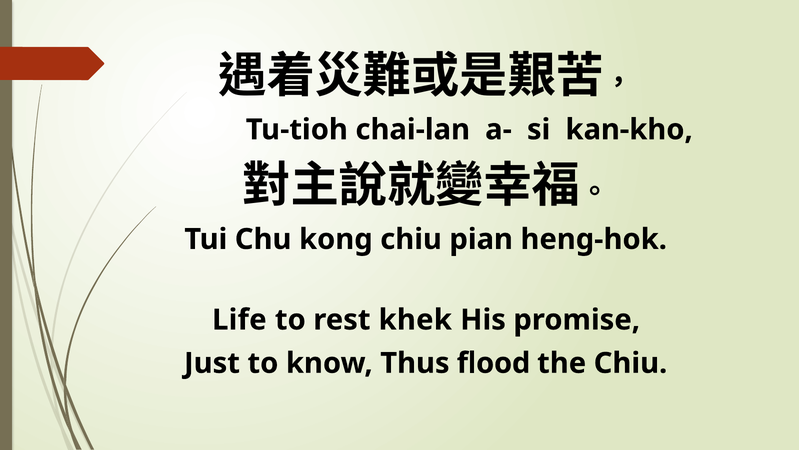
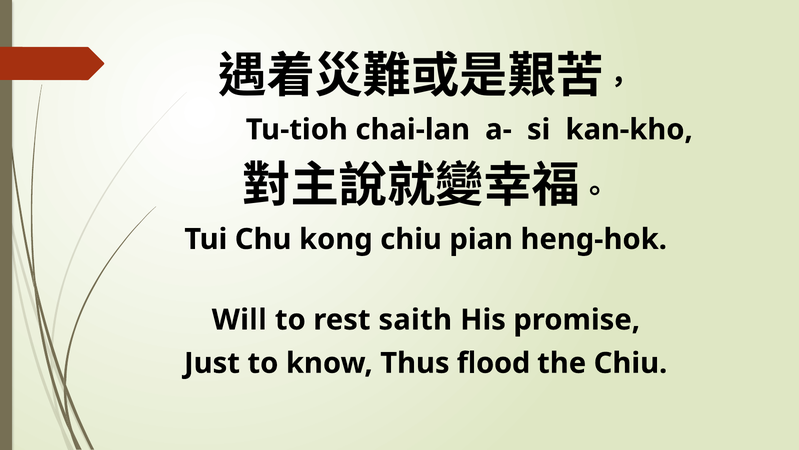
Life: Life -> Will (239, 319)
khek: khek -> saith (415, 319)
